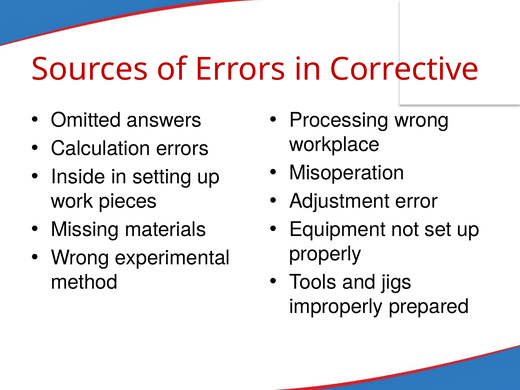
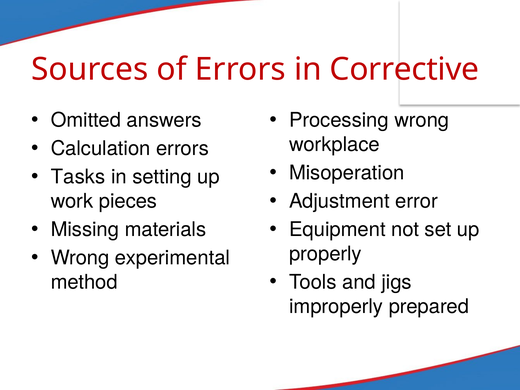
Inside: Inside -> Tasks (78, 177)
